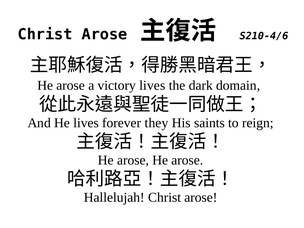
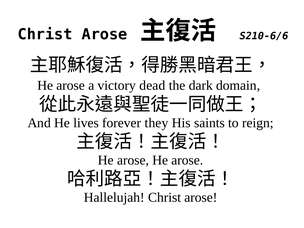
S210-4/6: S210-4/6 -> S210-6/6 (264, 36)
victory lives: lives -> dead (152, 85)
